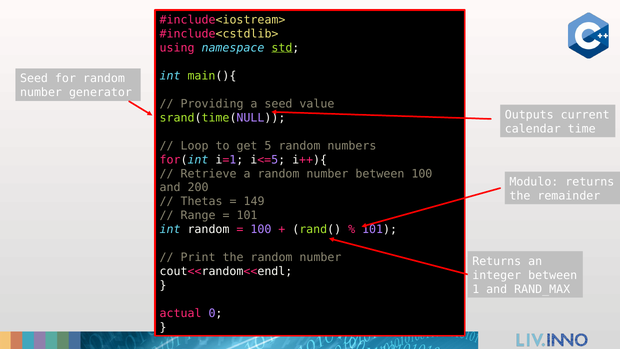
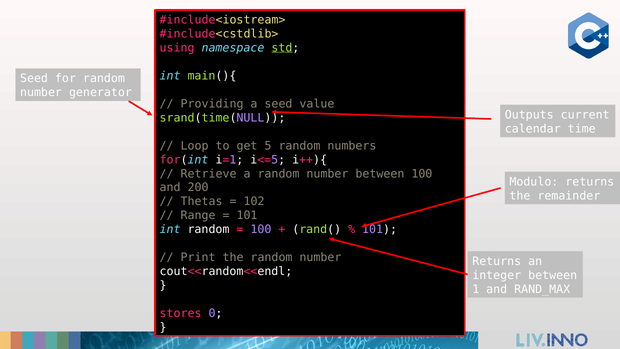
149: 149 -> 102 (254, 201)
actual: actual -> stores (181, 313)
